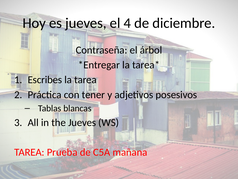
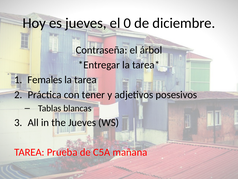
4: 4 -> 0 (127, 23)
Escribes: Escribes -> Females (45, 80)
